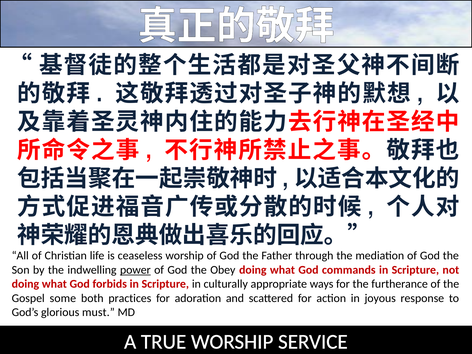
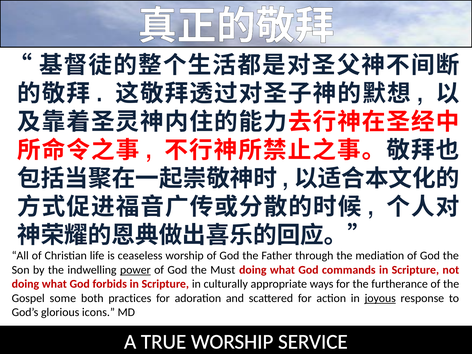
Obey: Obey -> Must (223, 270)
joyous underline: none -> present (380, 298)
must: must -> icons (98, 312)
